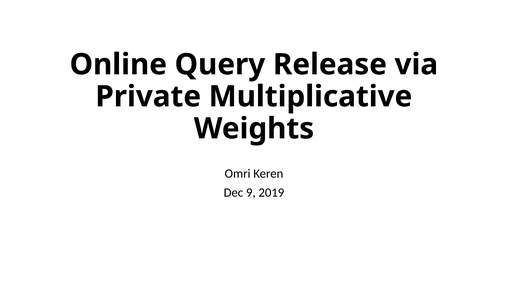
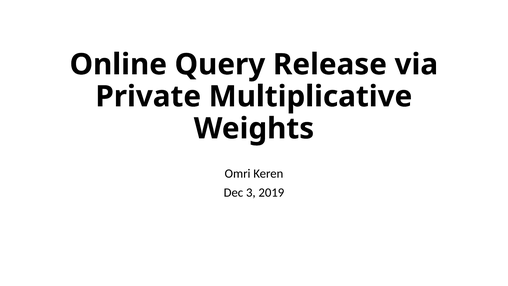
9: 9 -> 3 (251, 193)
